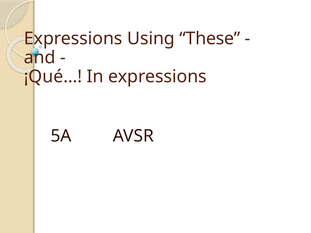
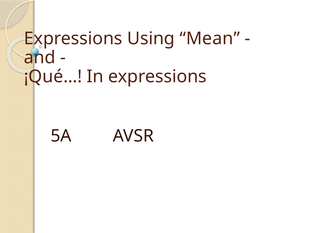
These: These -> Mean (210, 38)
